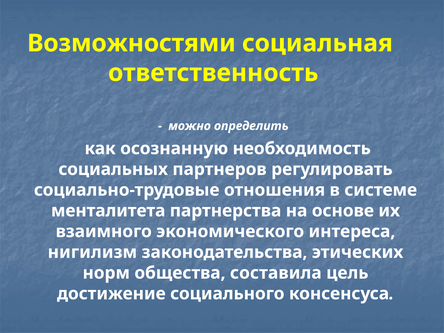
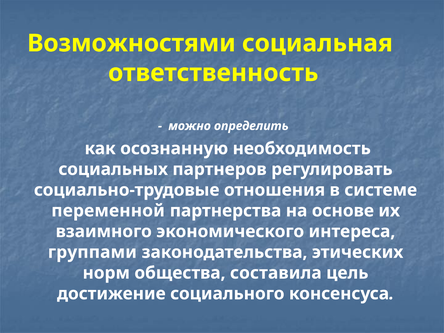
менталитета: менталитета -> переменной (108, 211)
нигилизм: нигилизм -> группами (92, 252)
